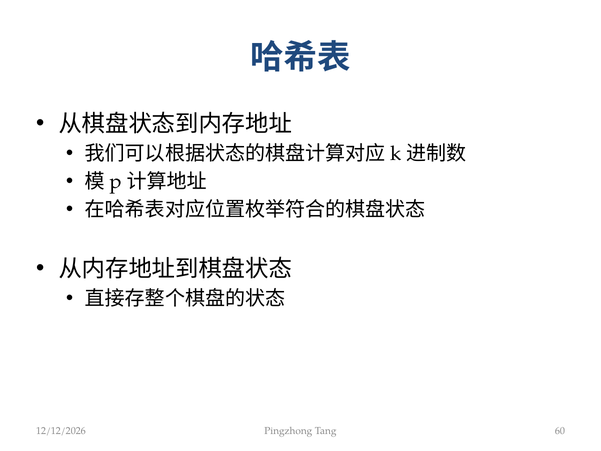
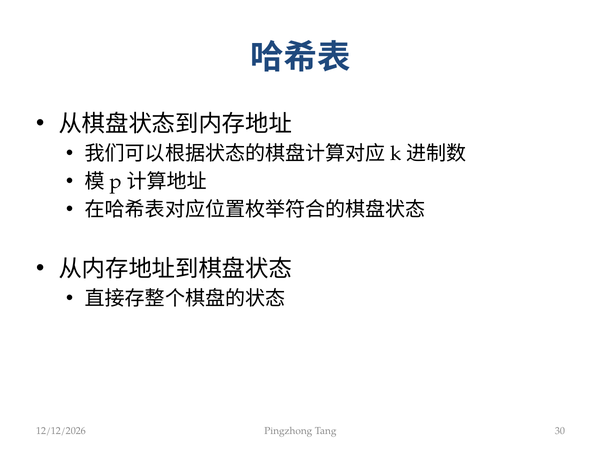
60: 60 -> 30 (560, 430)
